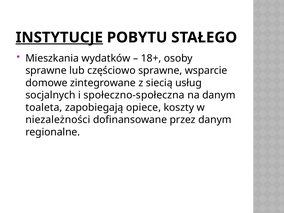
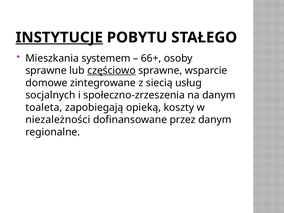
wydatków: wydatków -> systemem (106, 58)
18+: 18+ -> 66+ (151, 58)
częściowo underline: none -> present (111, 71)
społeczno-społeczna: społeczno-społeczna -> społeczno-zrzeszenia (134, 95)
opiece: opiece -> opieką (144, 107)
